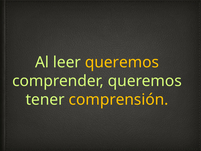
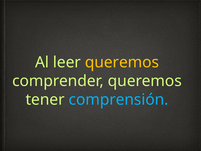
comprensión colour: yellow -> light blue (119, 99)
